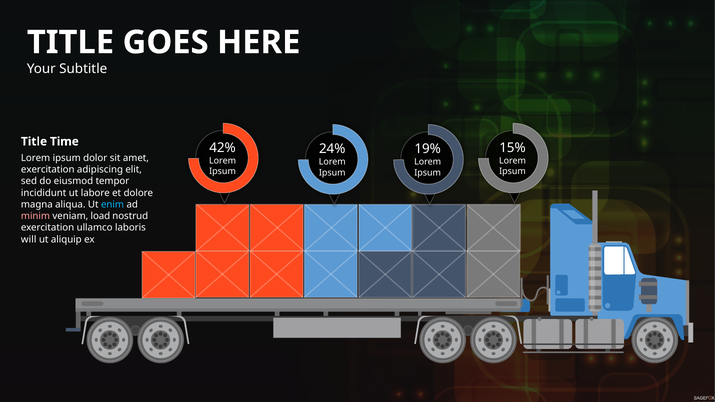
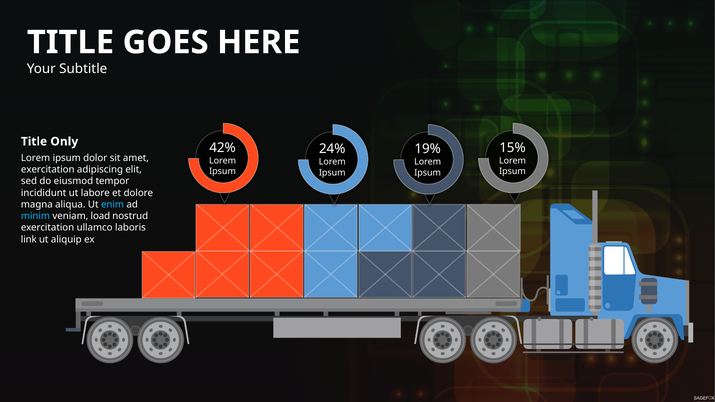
Time: Time -> Only (64, 142)
minim colour: pink -> light blue (35, 216)
will: will -> link (29, 239)
